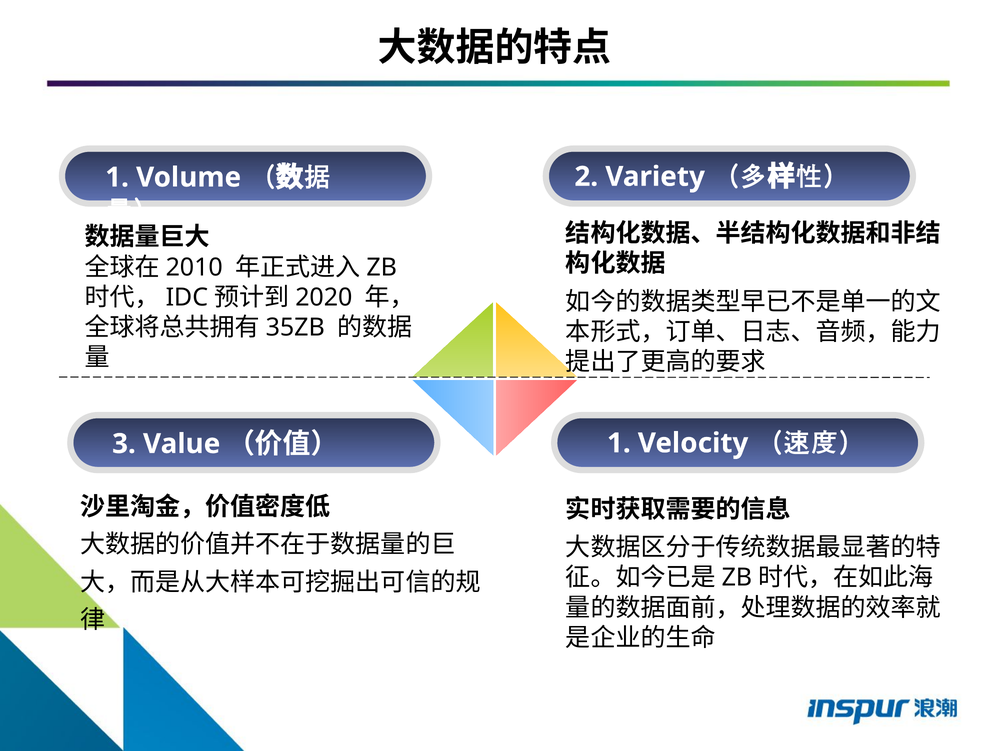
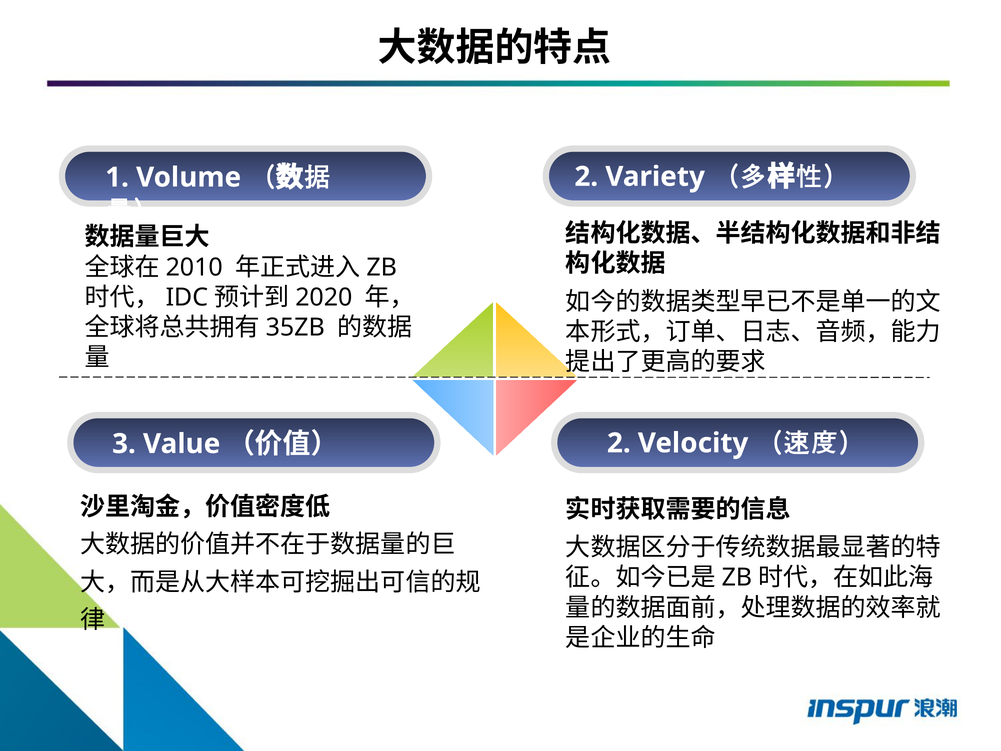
1: 1 -> 2 (619, 443)
